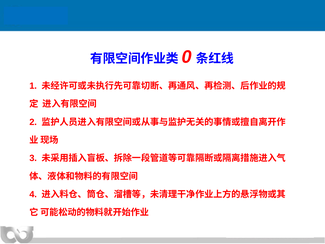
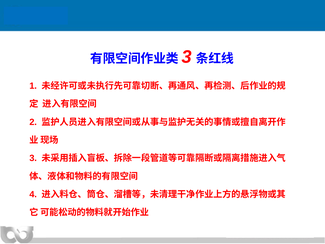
0: 0 -> 3 (187, 57)
